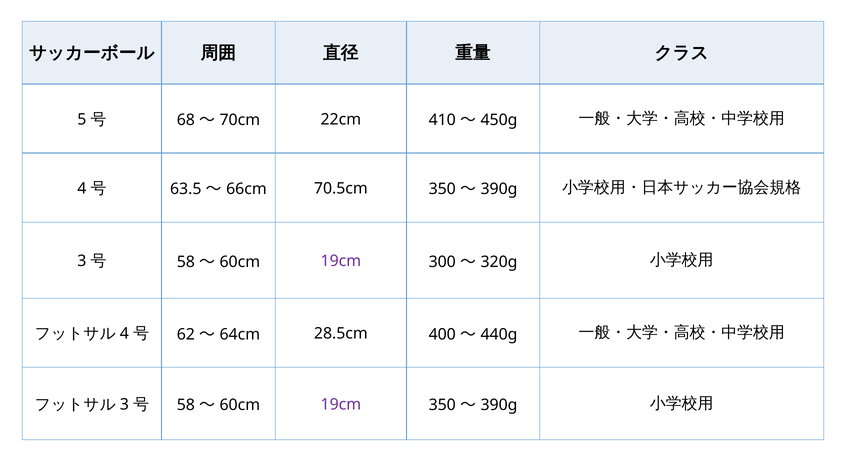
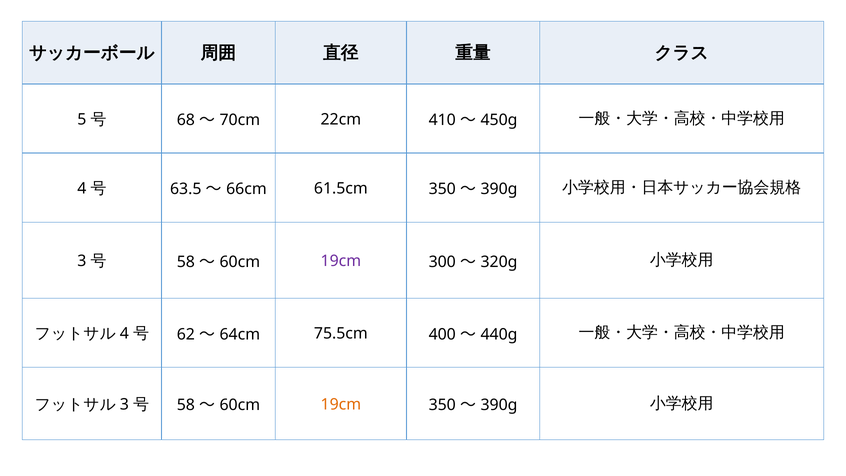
70.5cm: 70.5cm -> 61.5cm (341, 188)
28.5cm: 28.5cm -> 75.5cm (341, 334)
19cm colour: purple -> orange (341, 404)
